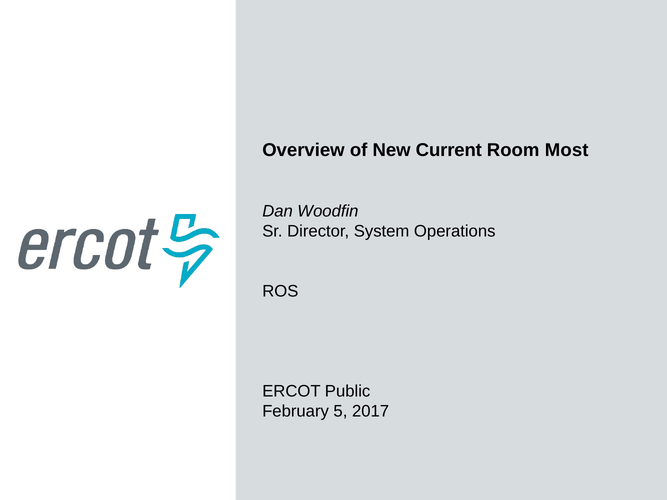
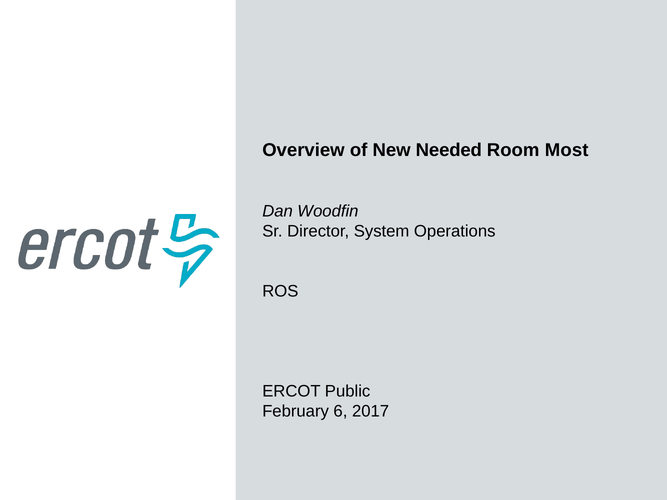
Current: Current -> Needed (449, 150)
5: 5 -> 6 (340, 411)
